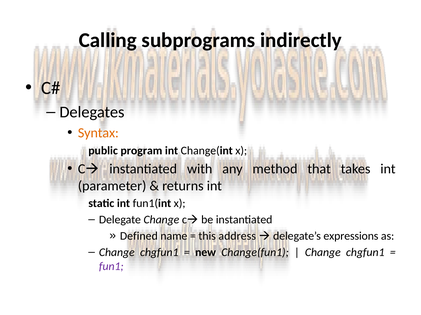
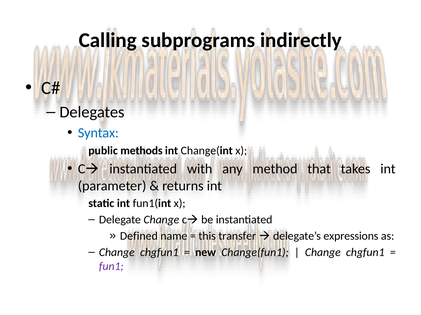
Syntax colour: orange -> blue (98, 133)
program: program -> methods (141, 151)
address: address -> transfer (237, 237)
